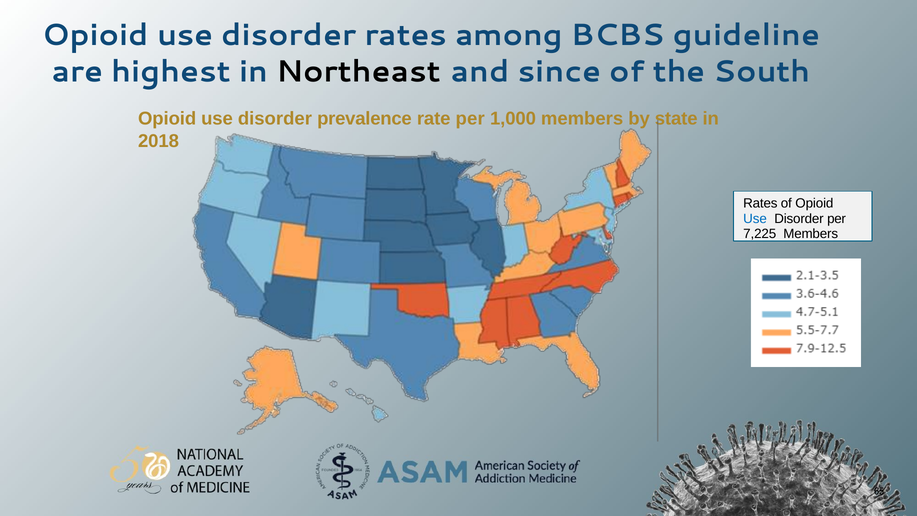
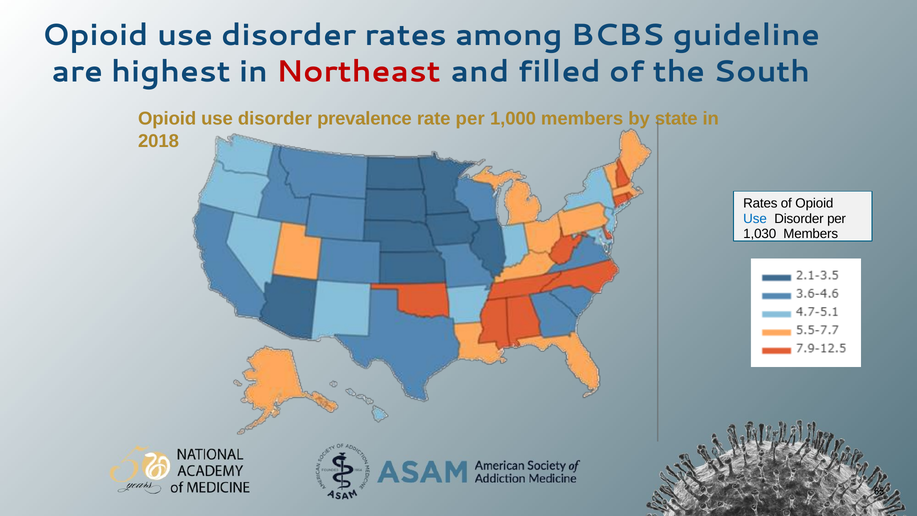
Northeast colour: black -> red (358, 72)
since: since -> filled (559, 72)
7,225: 7,225 -> 1,030 (760, 234)
